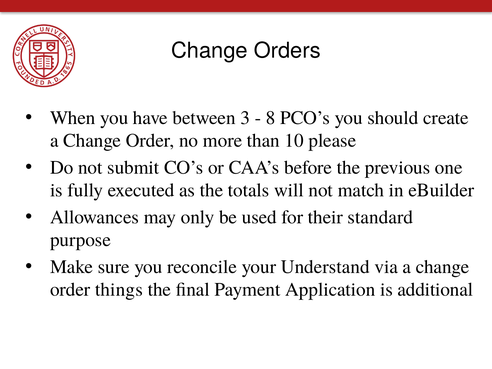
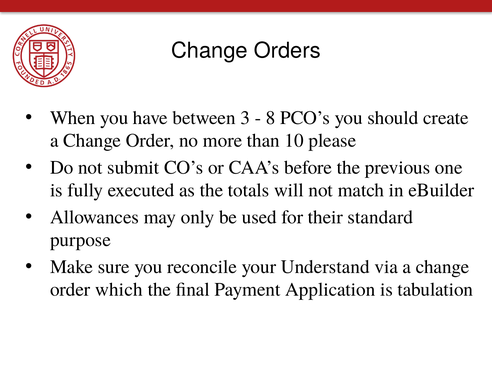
things: things -> which (119, 290)
additional: additional -> tabulation (435, 290)
